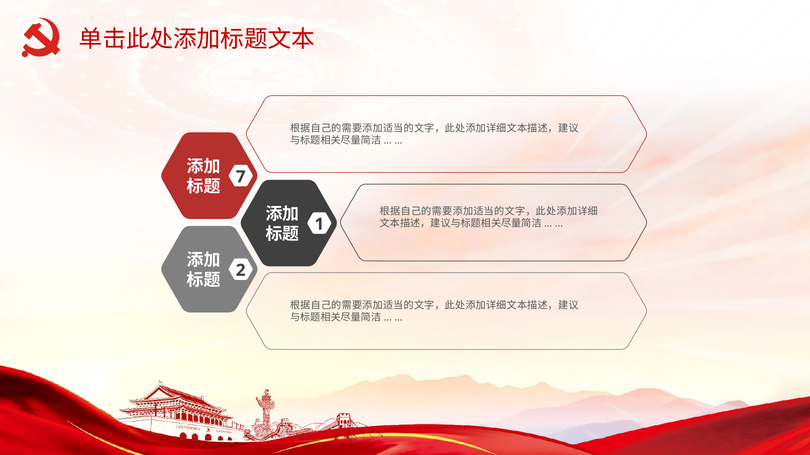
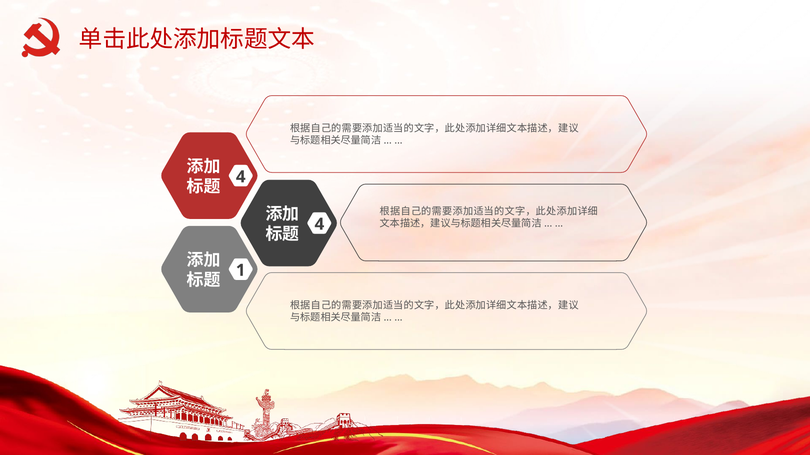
7: 7 -> 4 (241, 177)
1: 1 -> 4 (319, 224)
2: 2 -> 1 (241, 271)
